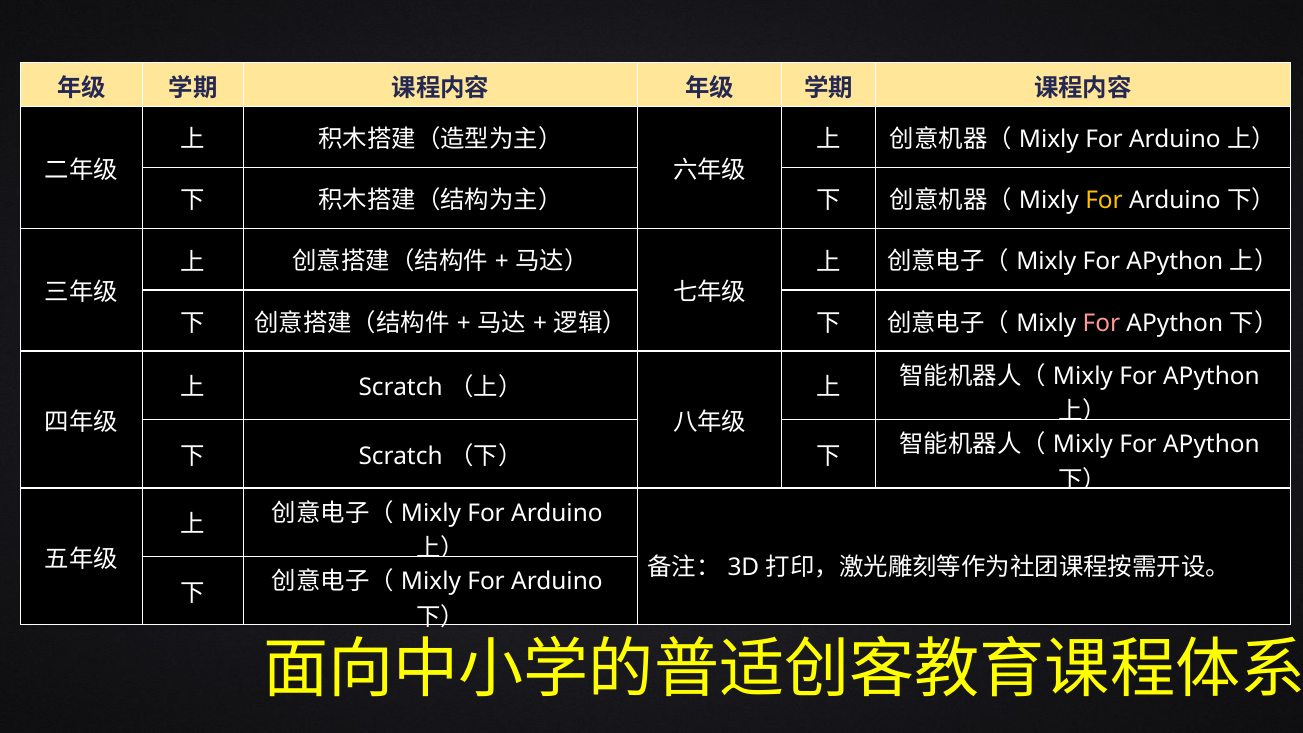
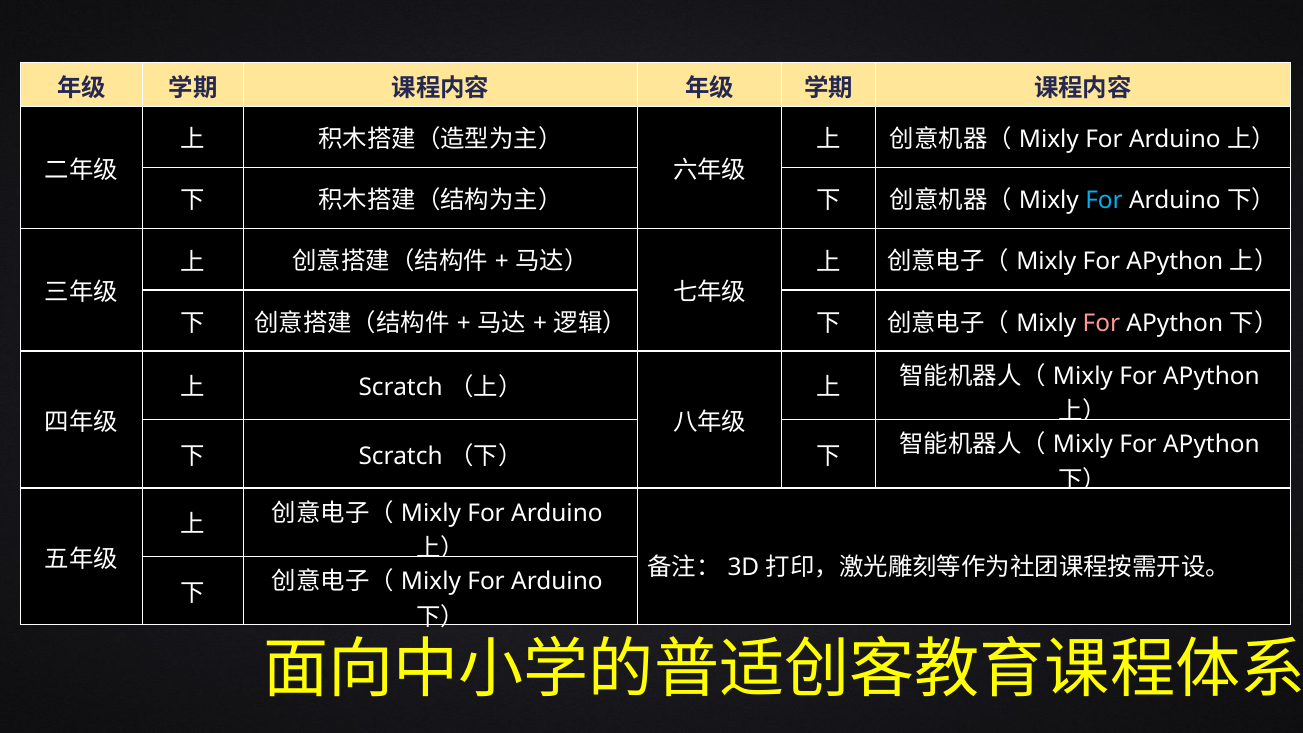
For colour: yellow -> light blue (1104, 201)
